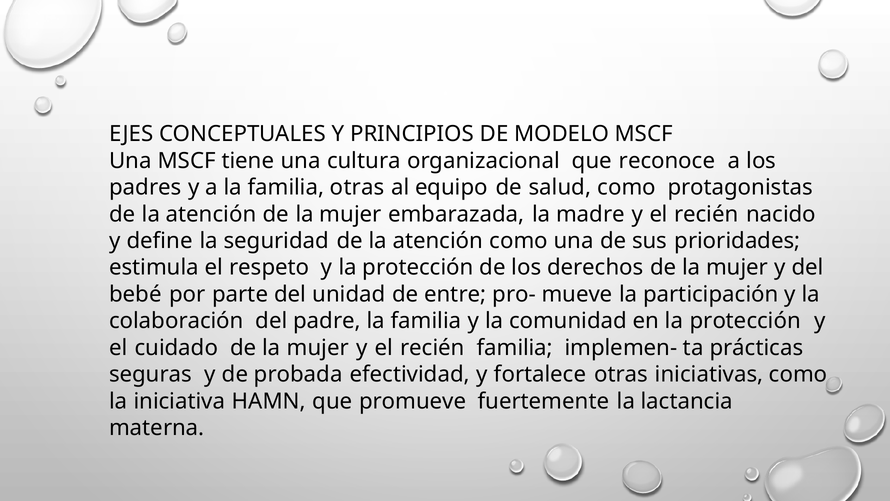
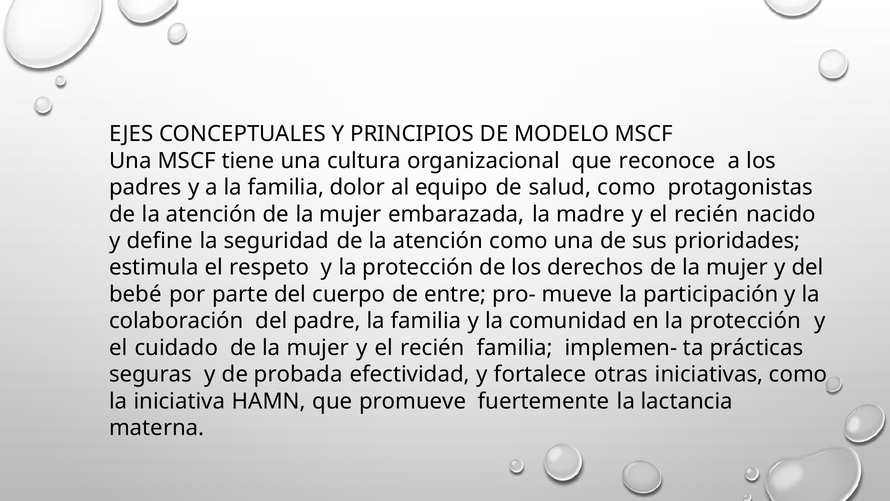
familia otras: otras -> dolor (357, 187)
unidad: unidad -> cuerpo (349, 294)
